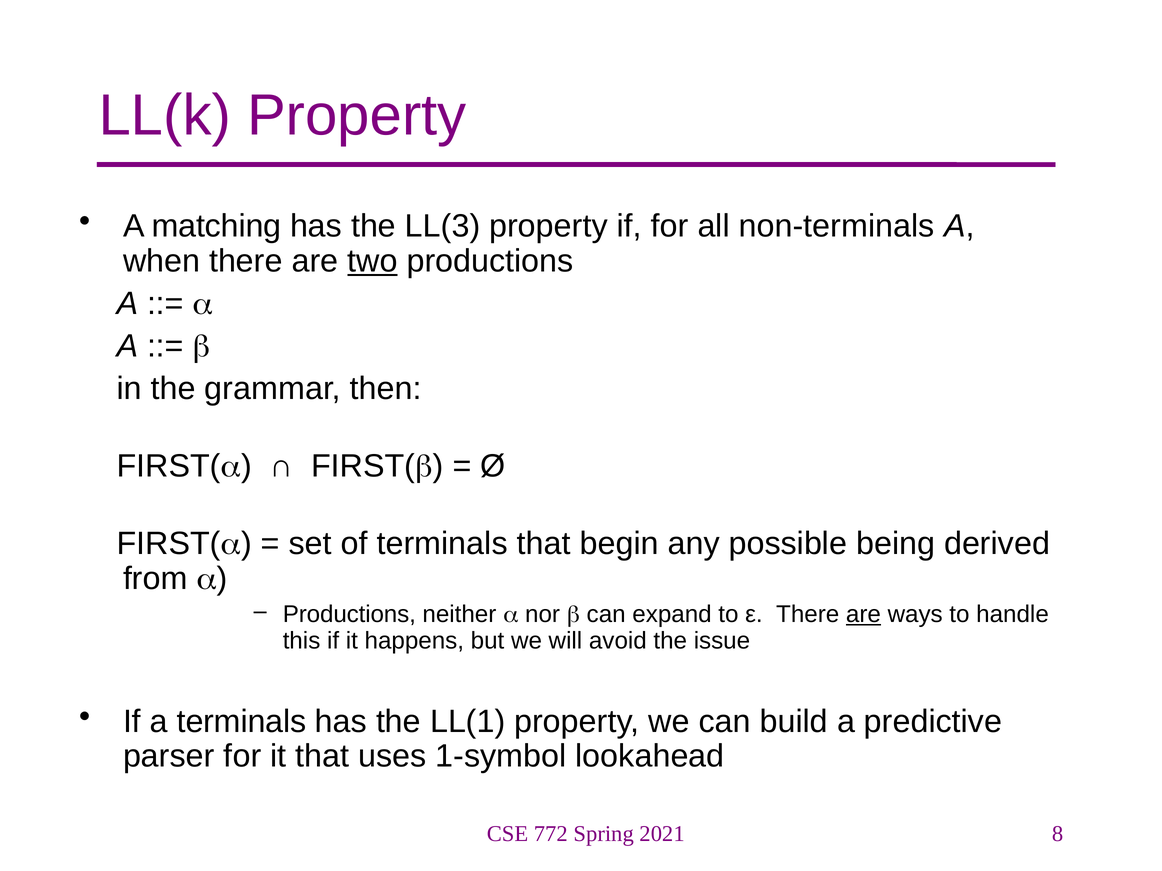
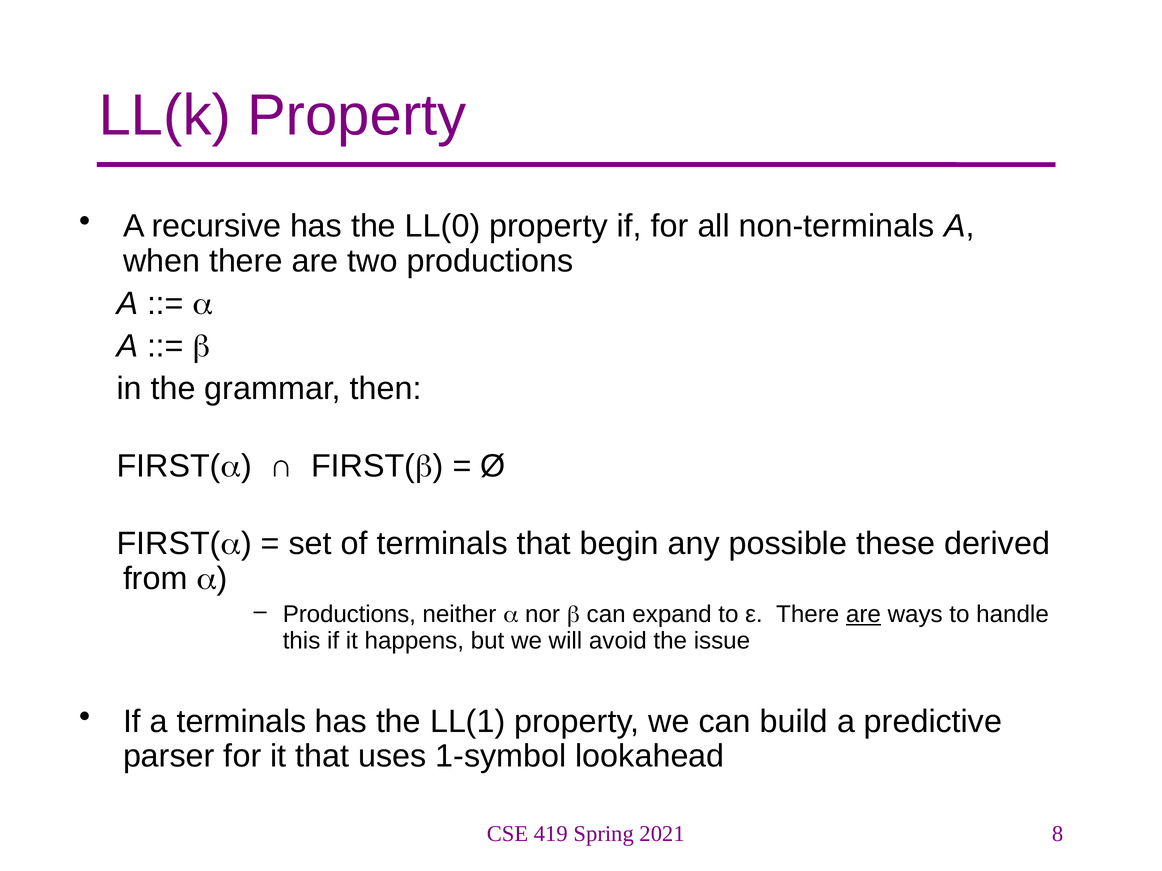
matching: matching -> recursive (216, 226)
LL(3: LL(3 -> LL(0 (443, 226)
two underline: present -> none (373, 261)
being: being -> these (896, 544)
772: 772 -> 419 (551, 834)
